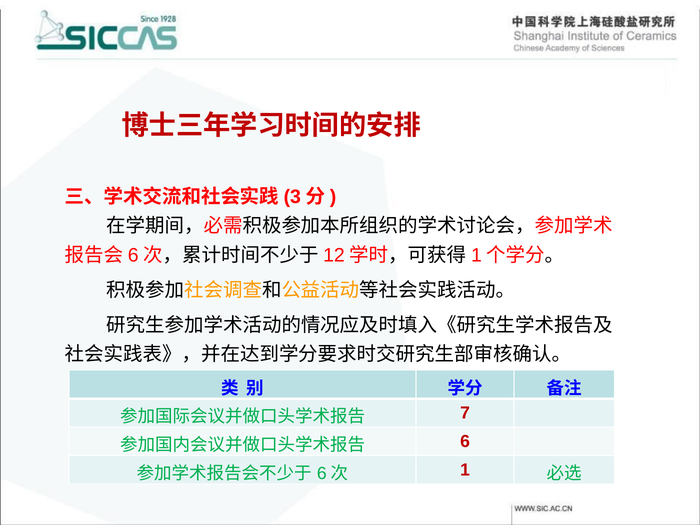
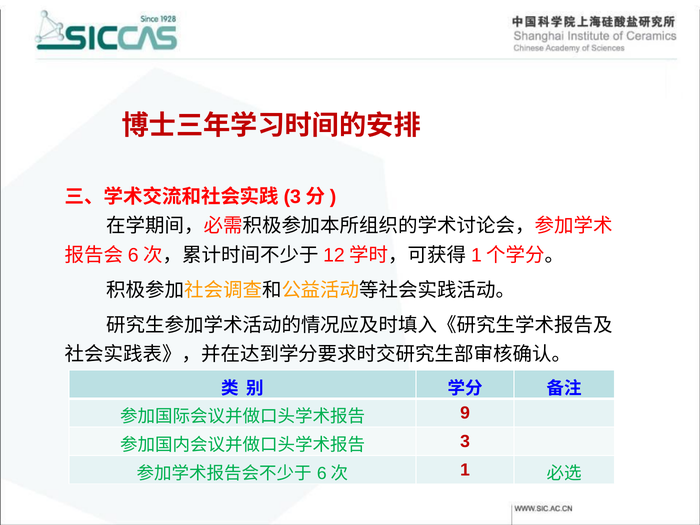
7: 7 -> 9 (465, 413)
6: 6 -> 3 (465, 441)
